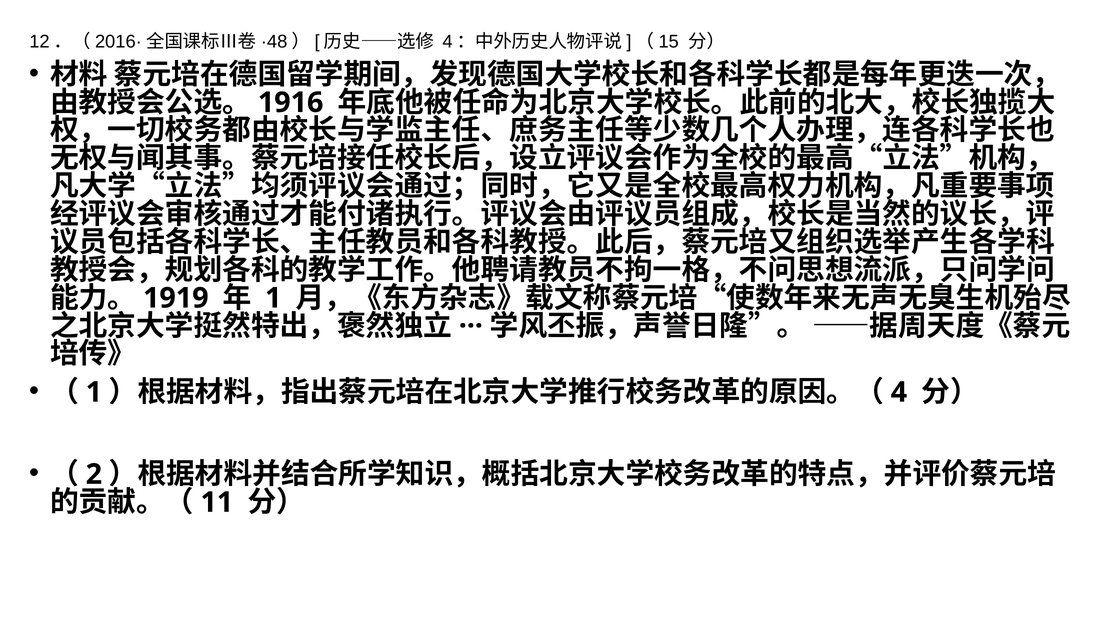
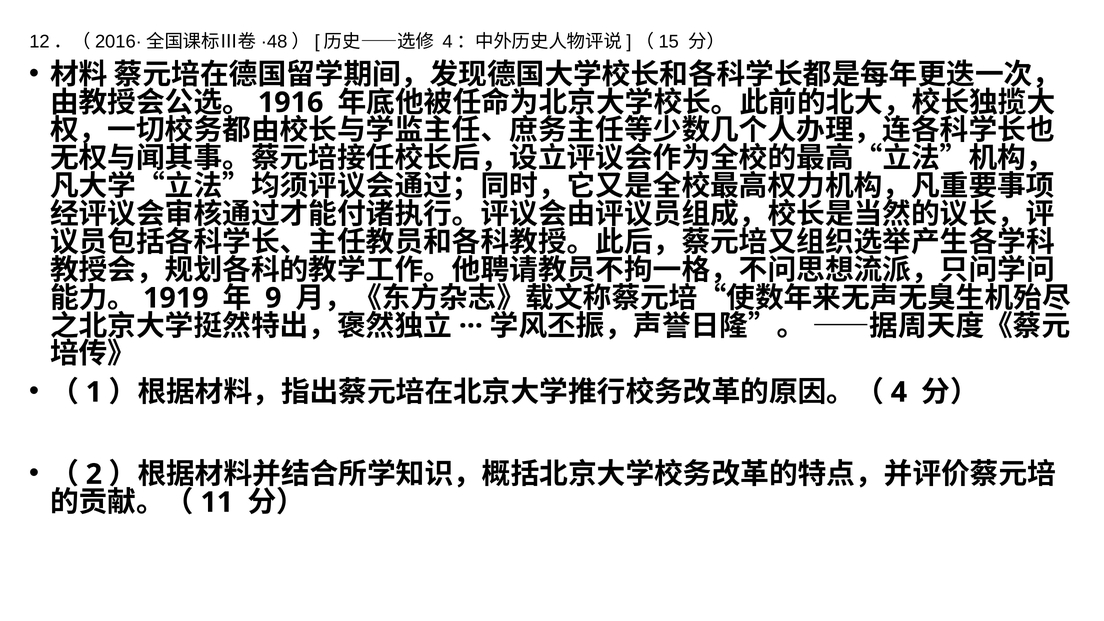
1: 1 -> 9 (273, 298)
